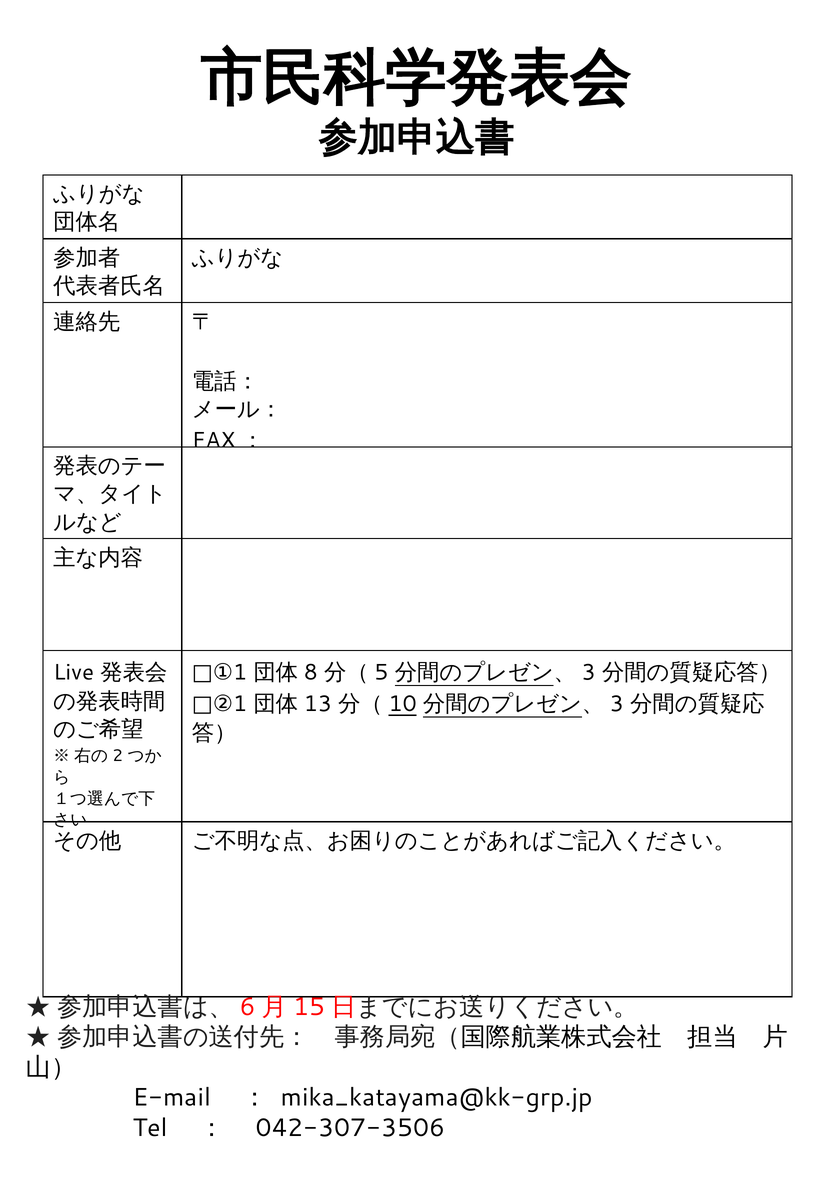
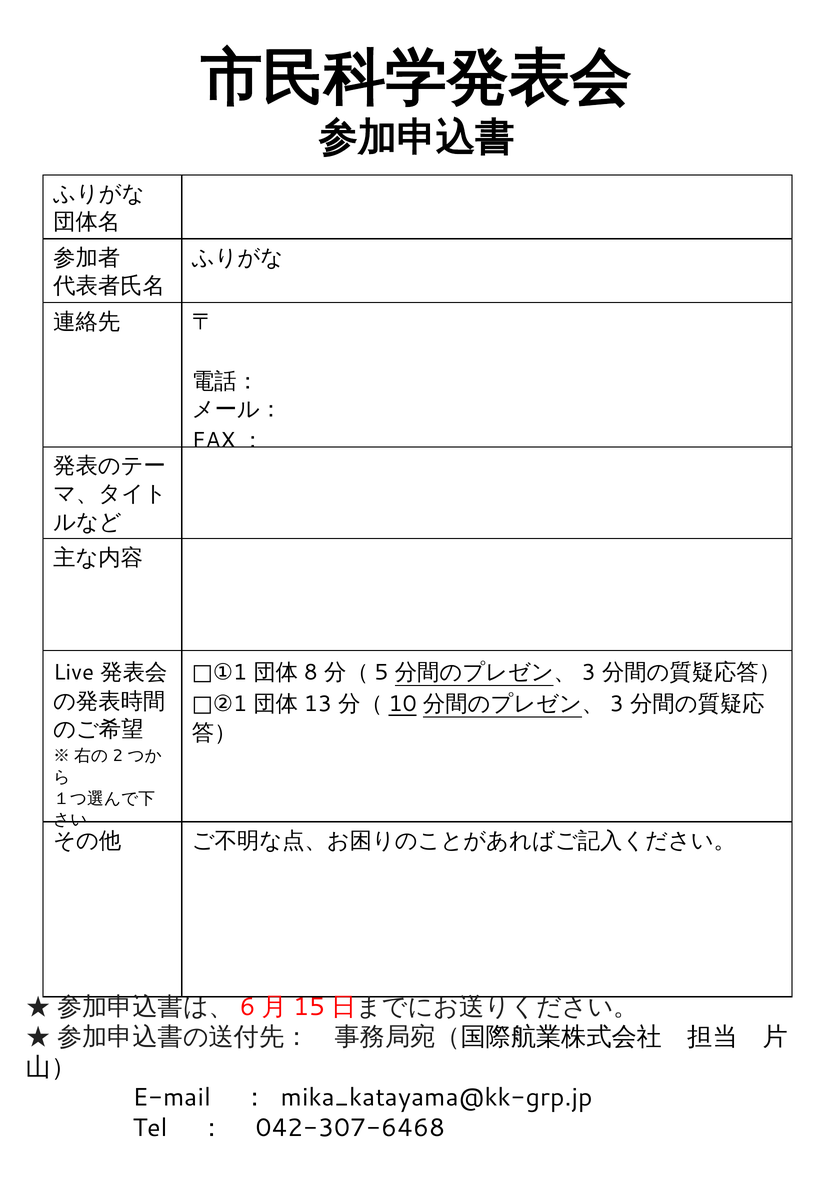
042-307-3506: 042-307-3506 -> 042-307-6468 (350, 1128)
